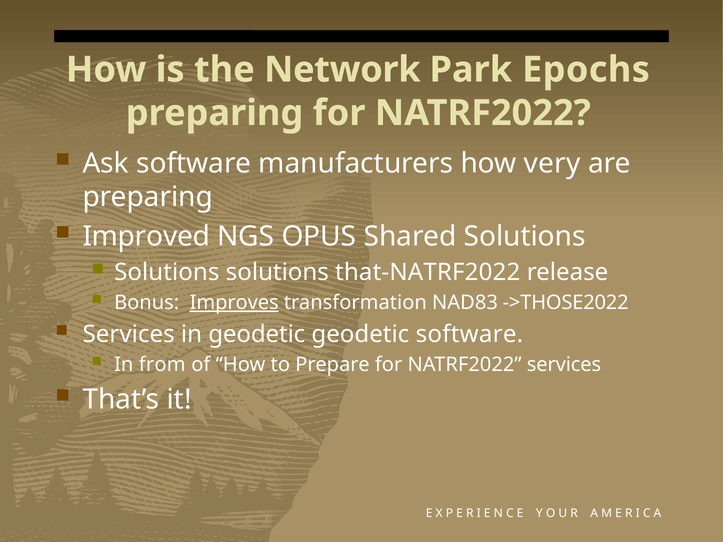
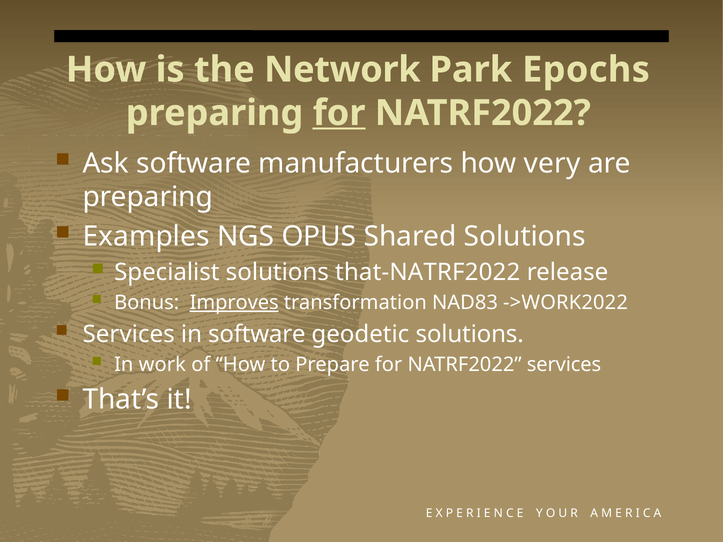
for underline: none -> present (339, 113)
Improved: Improved -> Examples (146, 237)
Solutions: Solutions -> Specialist (167, 272)
->THOSE2022: ->THOSE2022 -> ->WORK2022 (565, 303)
in geodetic: geodetic -> software (257, 334)
geodetic software: software -> solutions (470, 334)
from: from -> work (162, 365)
